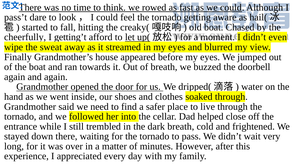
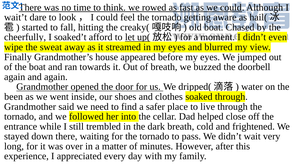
pass’t: pass’t -> wait’t (16, 17)
getting’t: getting’t -> soaked’t (70, 37)
hand: hand -> been (14, 97)
